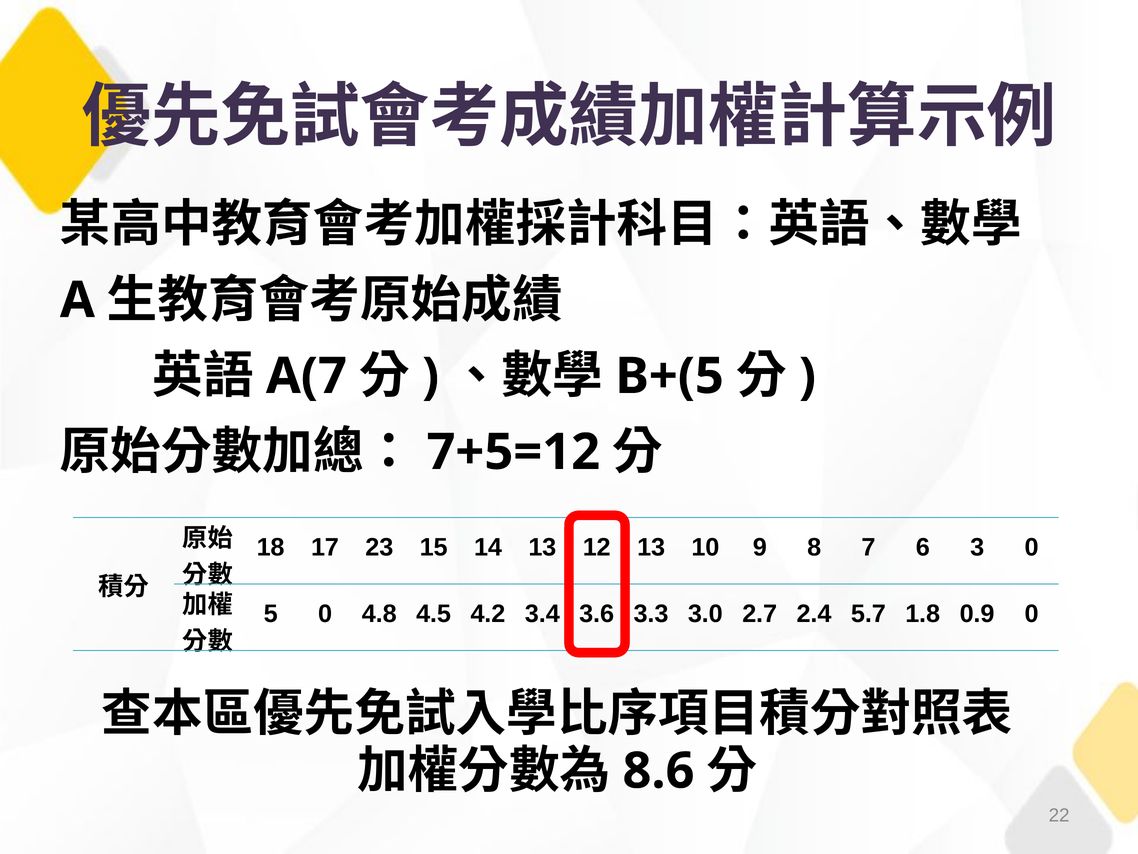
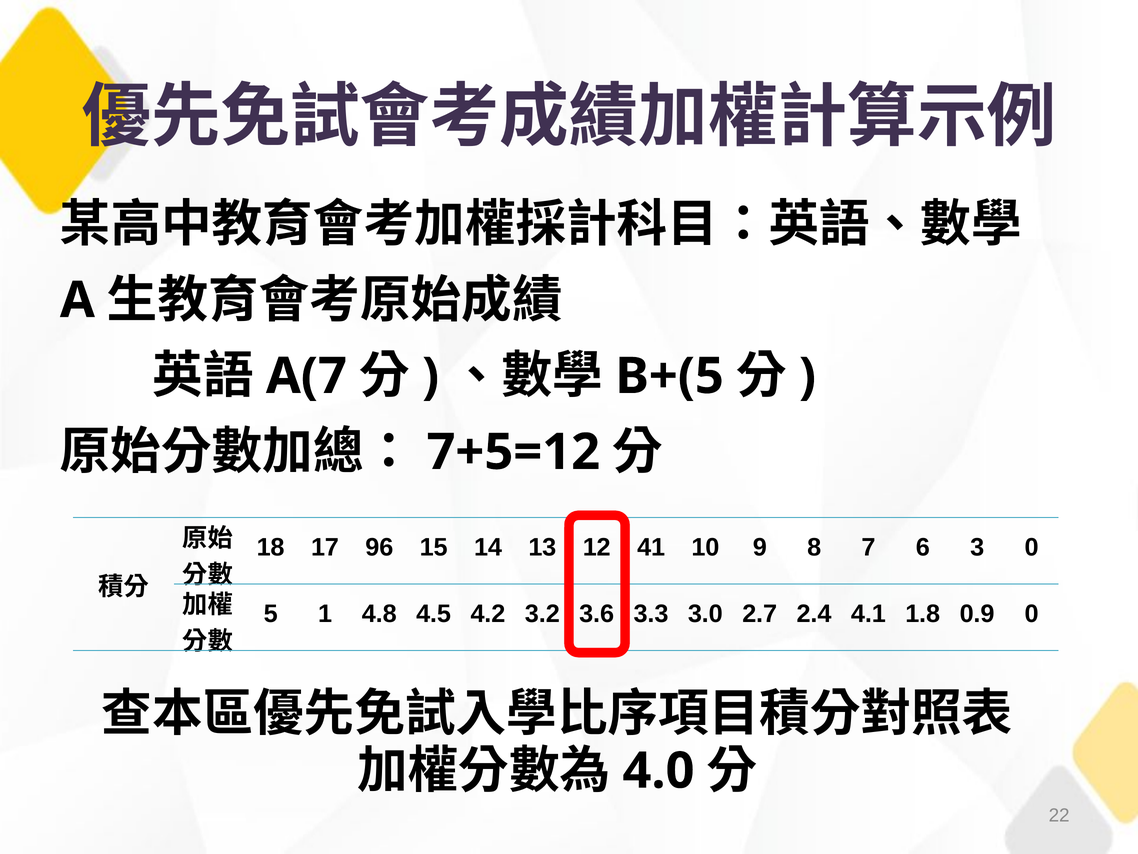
23: 23 -> 96 (379, 547)
12 13: 13 -> 41 (651, 547)
5 0: 0 -> 1 (325, 614)
3.4: 3.4 -> 3.2 (542, 614)
5.7: 5.7 -> 4.1 (868, 614)
8.6: 8.6 -> 4.0 (659, 771)
